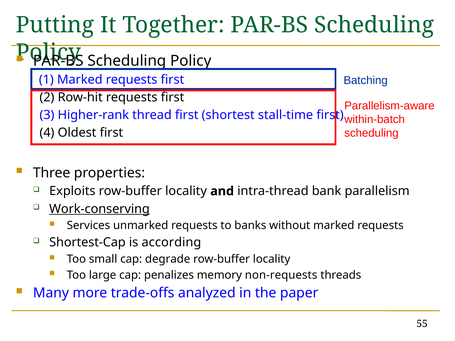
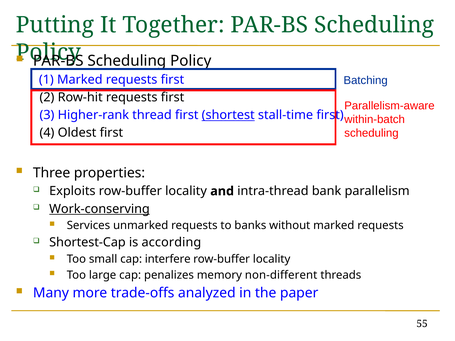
shortest underline: none -> present (228, 115)
degrade: degrade -> interfere (168, 259)
non-requests: non-requests -> non-different (281, 275)
